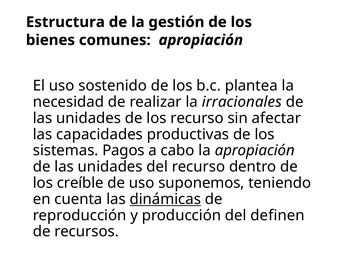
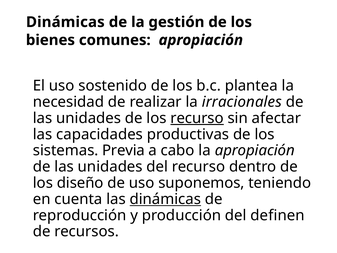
Estructura: Estructura -> Dinámicas (65, 22)
recurso underline: none -> present (197, 118)
Pagos: Pagos -> Previa (123, 150)
creíble: creíble -> diseño (80, 183)
